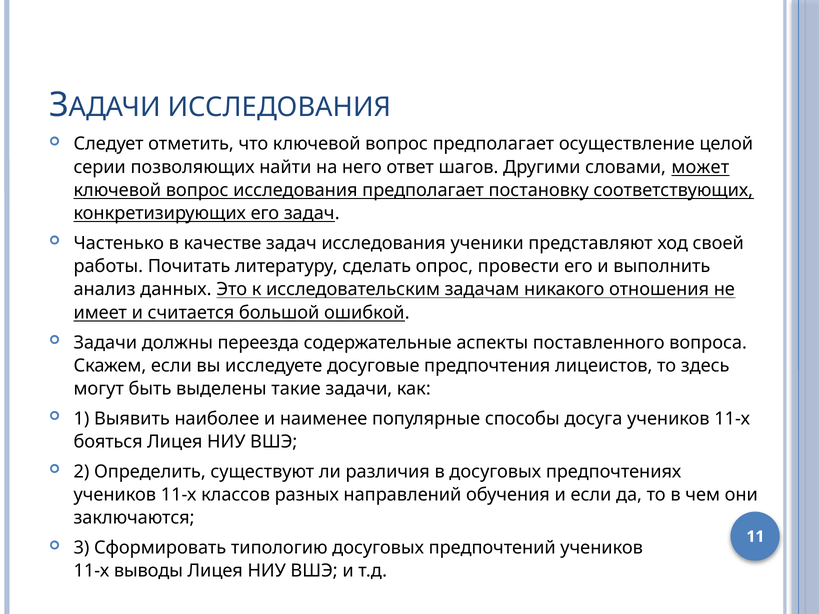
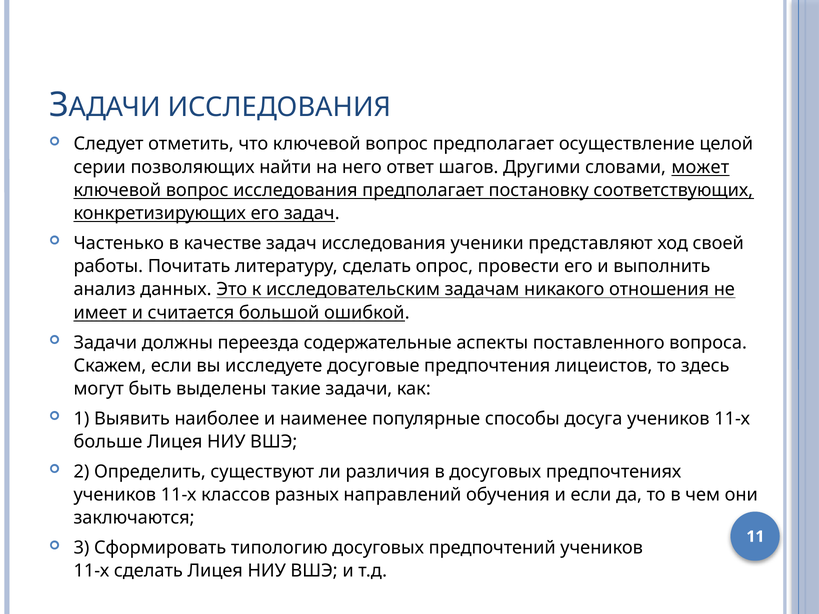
бояться: бояться -> больше (108, 442)
11-х выводы: выводы -> сделать (148, 571)
